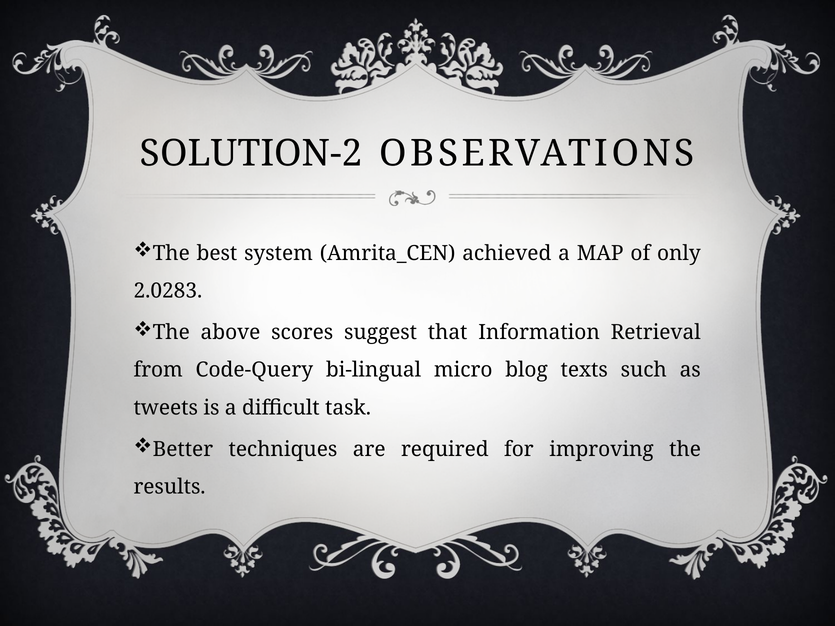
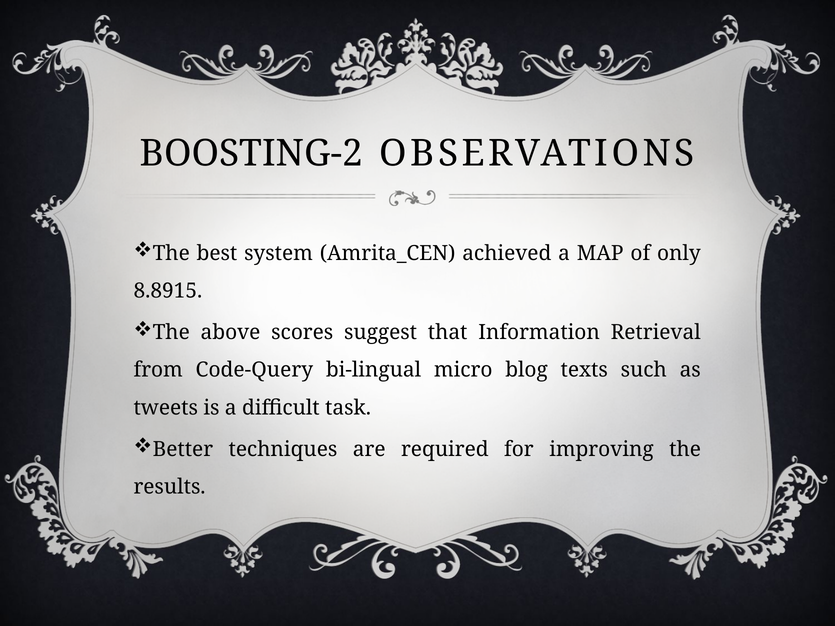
SOLUTION-2: SOLUTION-2 -> BOOSTING-2 (251, 154)
2.0283: 2.0283 -> 8.8915 (168, 291)
